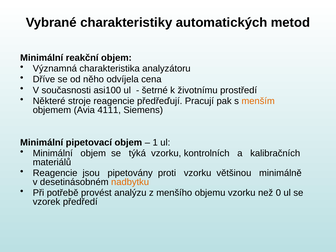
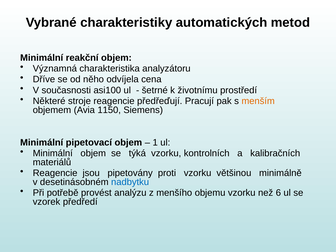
4111: 4111 -> 1150 (109, 110)
nadbytku colour: orange -> blue (130, 182)
0: 0 -> 6 (278, 193)
